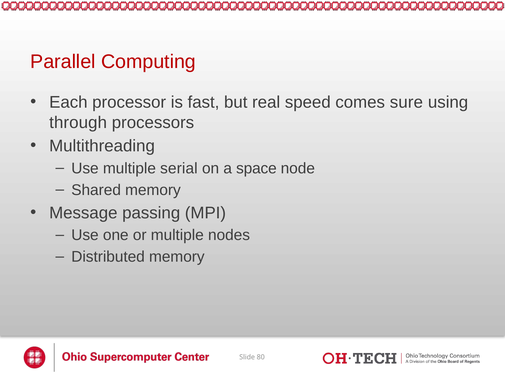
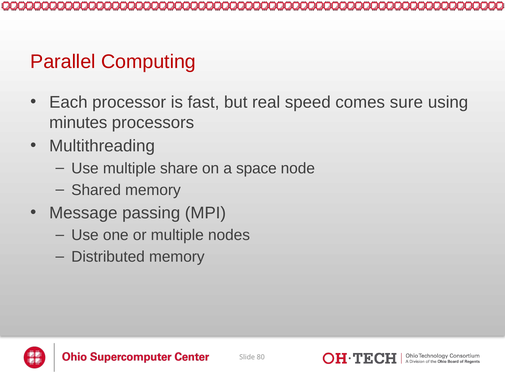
through: through -> minutes (78, 122)
serial: serial -> share (179, 168)
